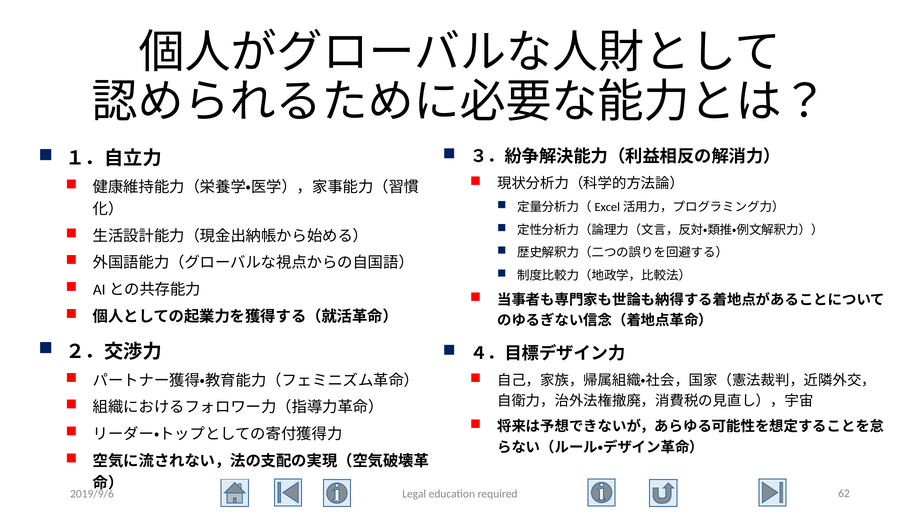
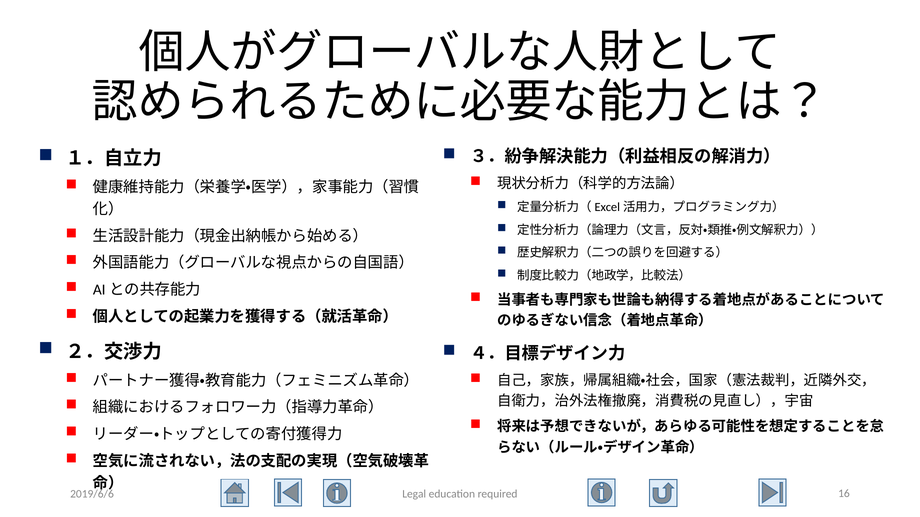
2019/9/6: 2019/9/6 -> 2019/6/6 (92, 494)
62: 62 -> 16 (844, 494)
